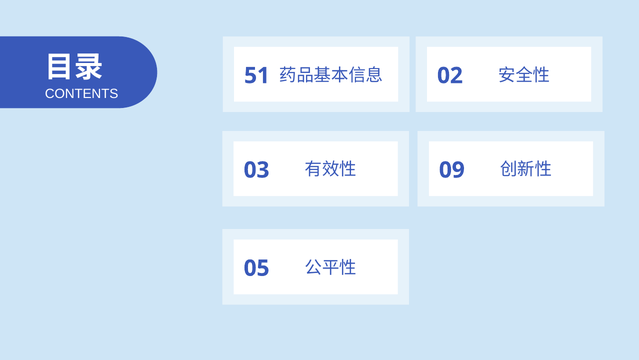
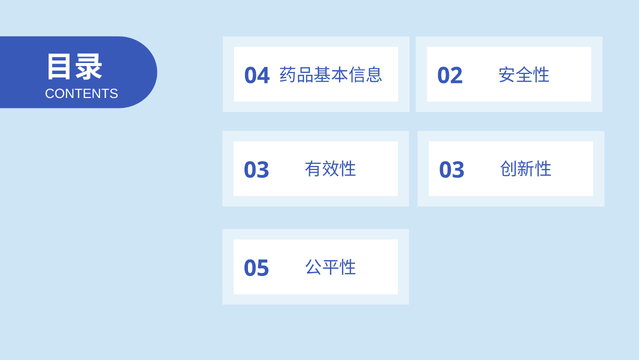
51: 51 -> 04 (257, 76)
09: 09 -> 03 (452, 170)
